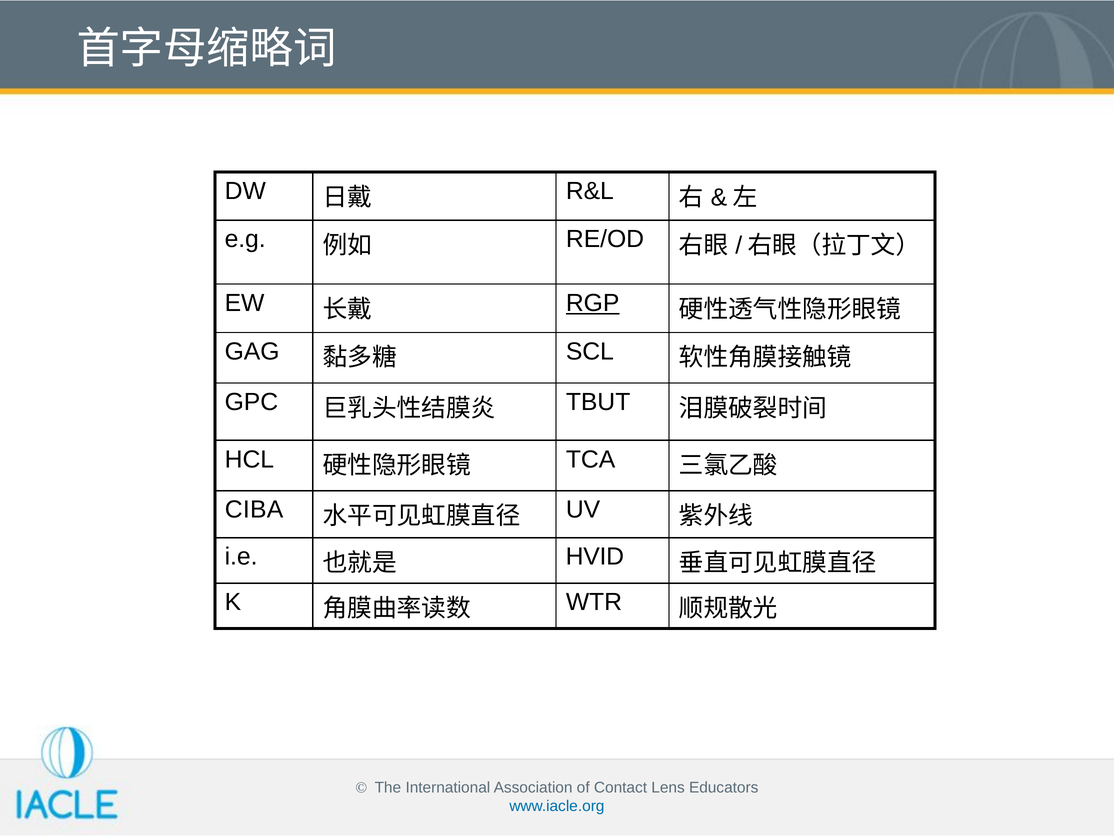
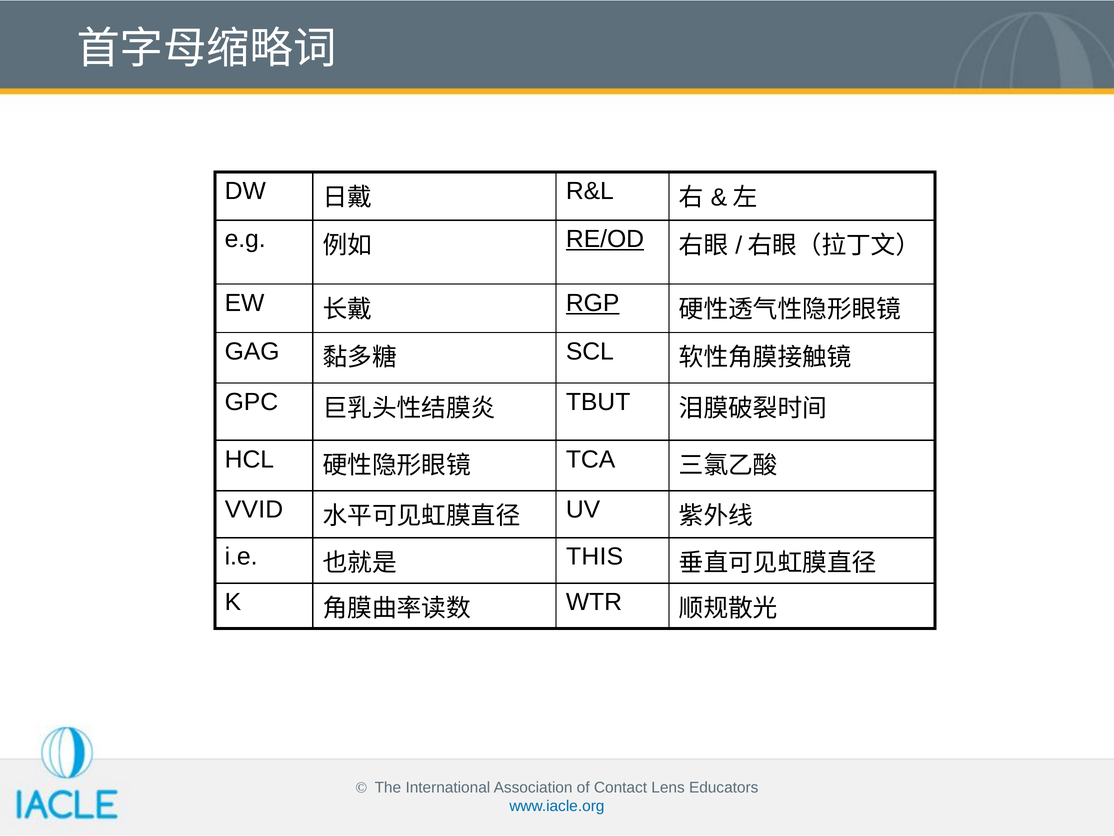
RE/OD underline: none -> present (605, 239)
CIBA: CIBA -> VVID (254, 509)
HVID: HVID -> THIS (595, 556)
